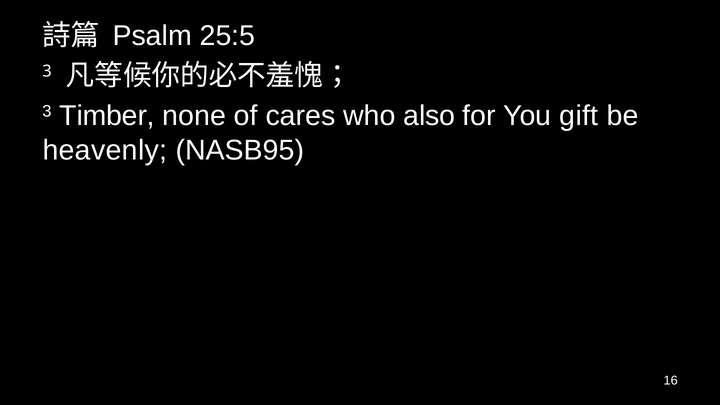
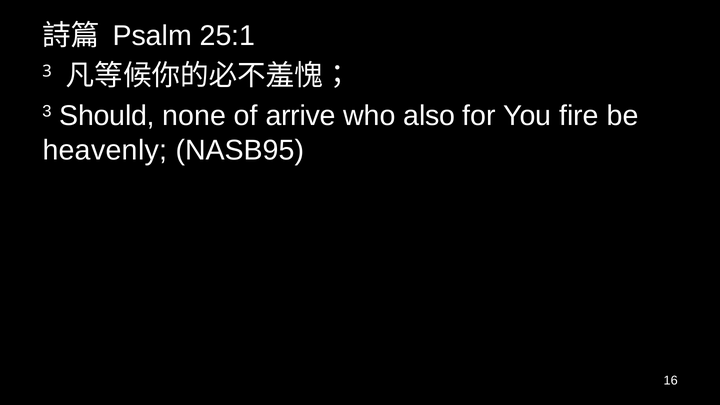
25:5: 25:5 -> 25:1 (228, 36)
Timber: Timber -> Should (107, 116)
cares: cares -> arrive (301, 116)
gift: gift -> fire (579, 116)
